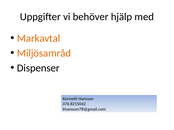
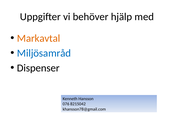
Miljösamråd colour: orange -> blue (44, 53)
